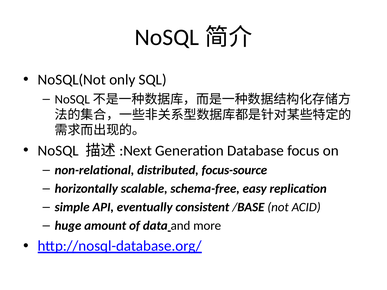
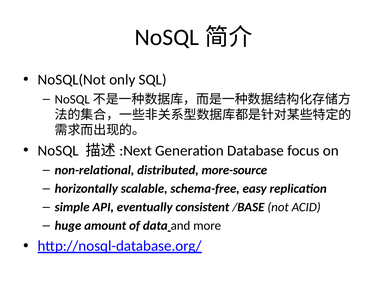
focus-source: focus-source -> more-source (234, 170)
